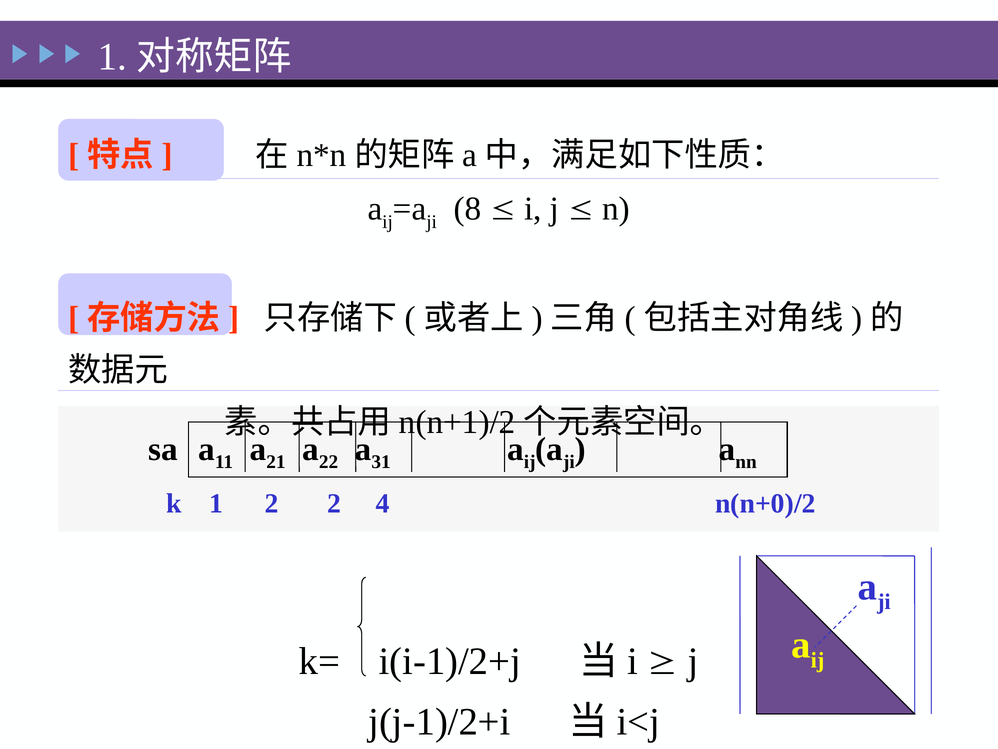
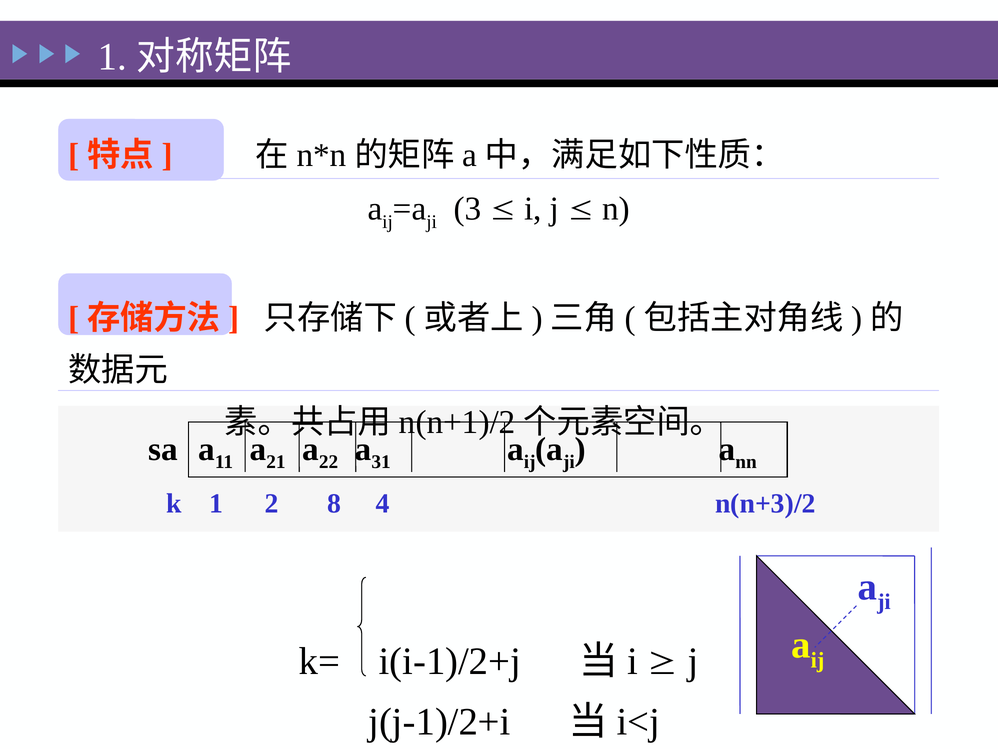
8: 8 -> 3 (467, 209)
2 2: 2 -> 8 (334, 503)
n(n+0)/2: n(n+0)/2 -> n(n+3)/2 (765, 503)
